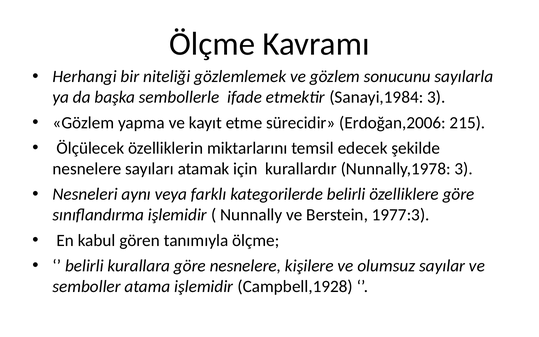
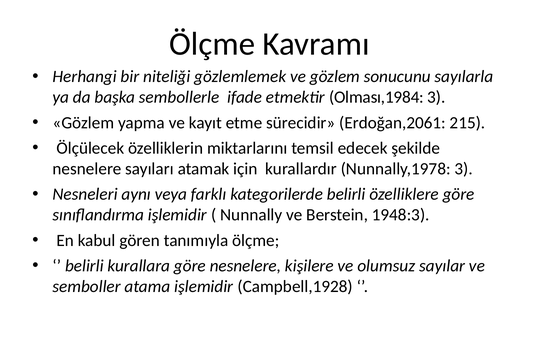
Sanayi,1984: Sanayi,1984 -> Olması,1984 (376, 97)
Erdoğan,2006: Erdoğan,2006 -> Erdoğan,2061 (393, 123)
1977:3: 1977:3 -> 1948:3 (401, 215)
